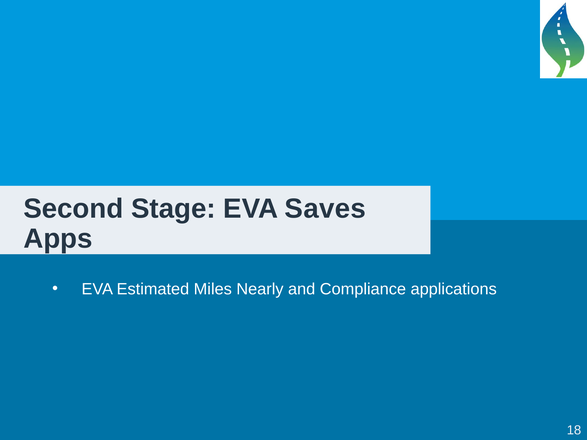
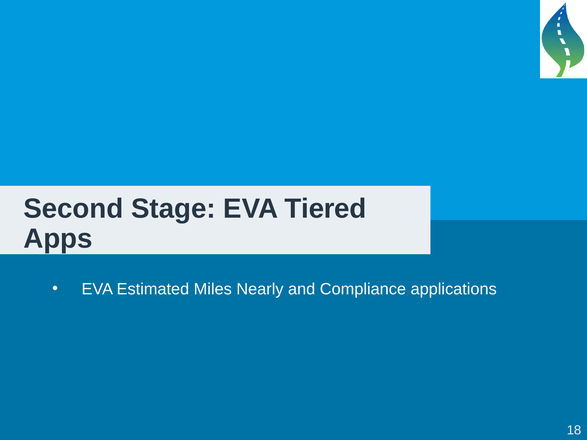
Saves: Saves -> Tiered (326, 209)
